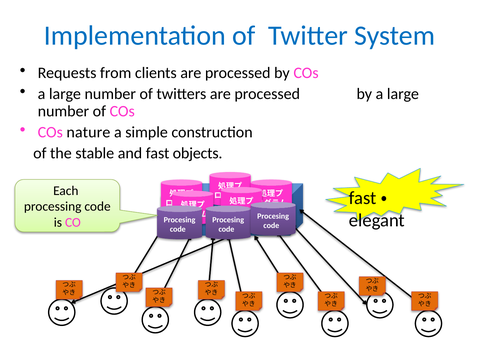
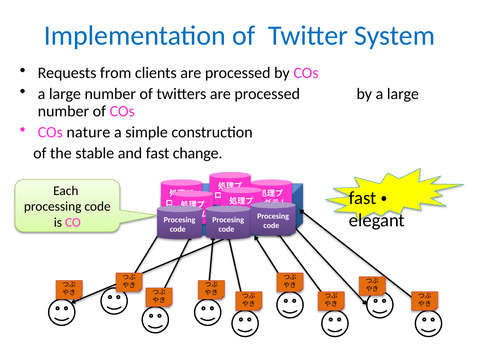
objects: objects -> change (198, 153)
